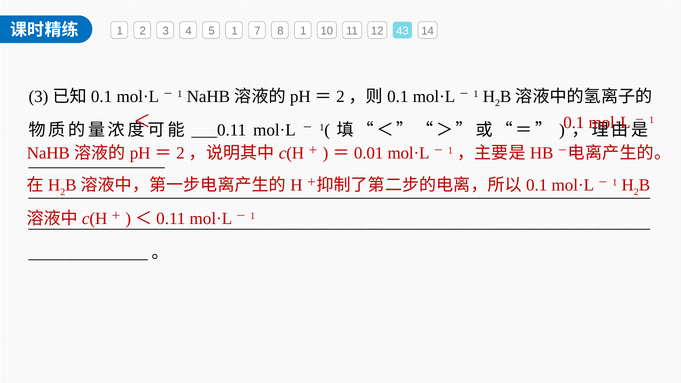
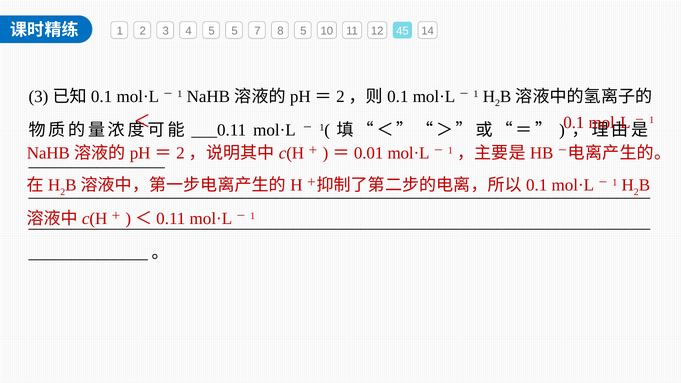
5 1: 1 -> 5 (235, 31)
8 1: 1 -> 5 (303, 31)
43: 43 -> 45 (402, 31)
